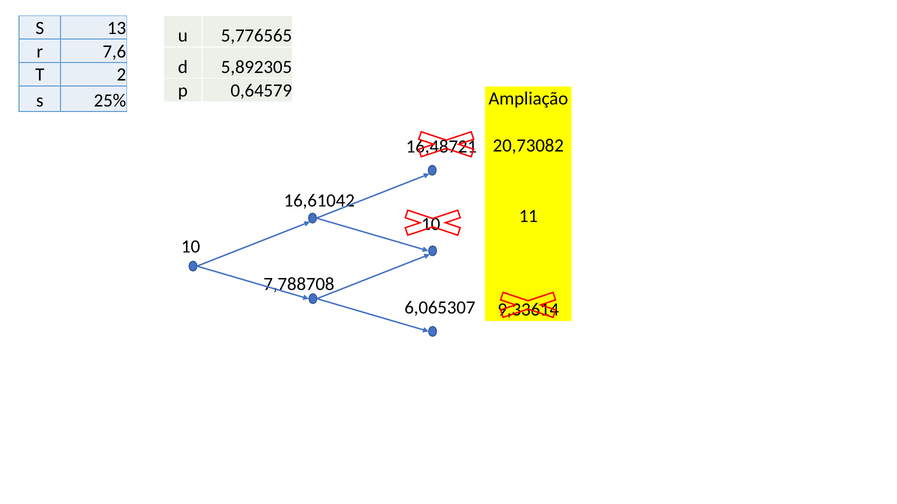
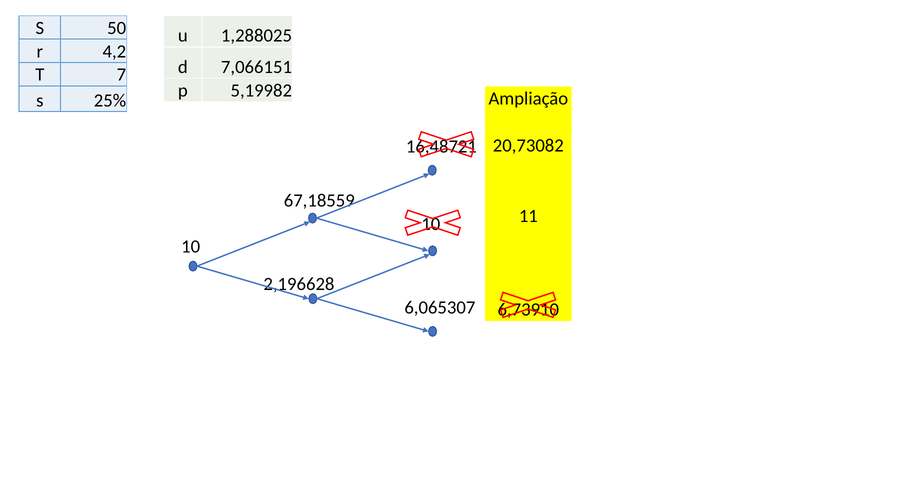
13: 13 -> 50 (117, 28)
5,776565: 5,776565 -> 1,288025 (256, 36)
7,6: 7,6 -> 4,2 (114, 51)
5,892305: 5,892305 -> 7,066151 (256, 67)
2: 2 -> 7 (121, 75)
0,64579: 0,64579 -> 5,19982 (261, 91)
16,61042: 16,61042 -> 67,18559 (319, 201)
7,788708: 7,788708 -> 2,196628 (299, 284)
9,33614: 9,33614 -> 6,73910 (528, 310)
